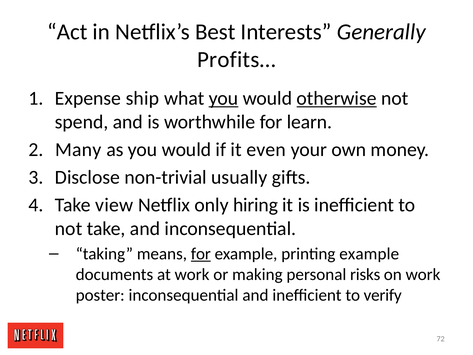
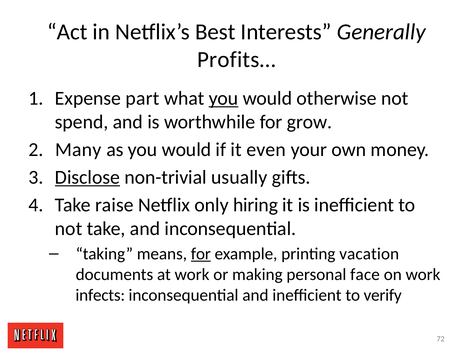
ship: ship -> part (142, 98)
otherwise underline: present -> none (337, 98)
learn: learn -> grow (309, 122)
Disclose underline: none -> present (87, 177)
view: view -> raise (114, 205)
printing example: example -> vacation (369, 254)
risks: risks -> face (365, 274)
poster: poster -> infects (100, 295)
